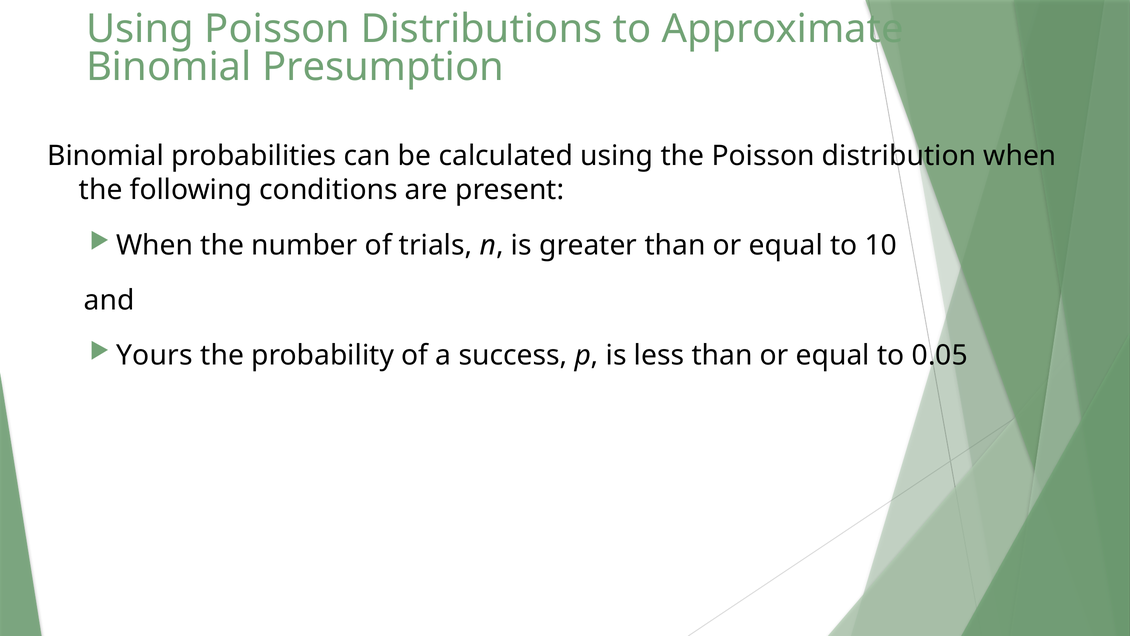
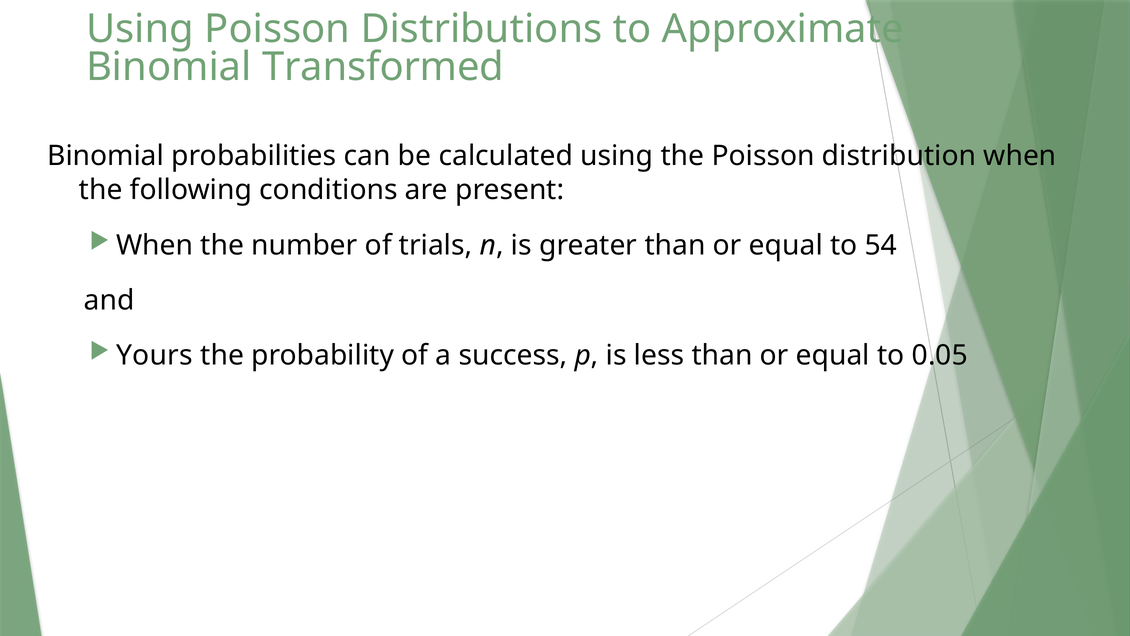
Presumption: Presumption -> Transformed (383, 67)
10: 10 -> 54 (881, 245)
